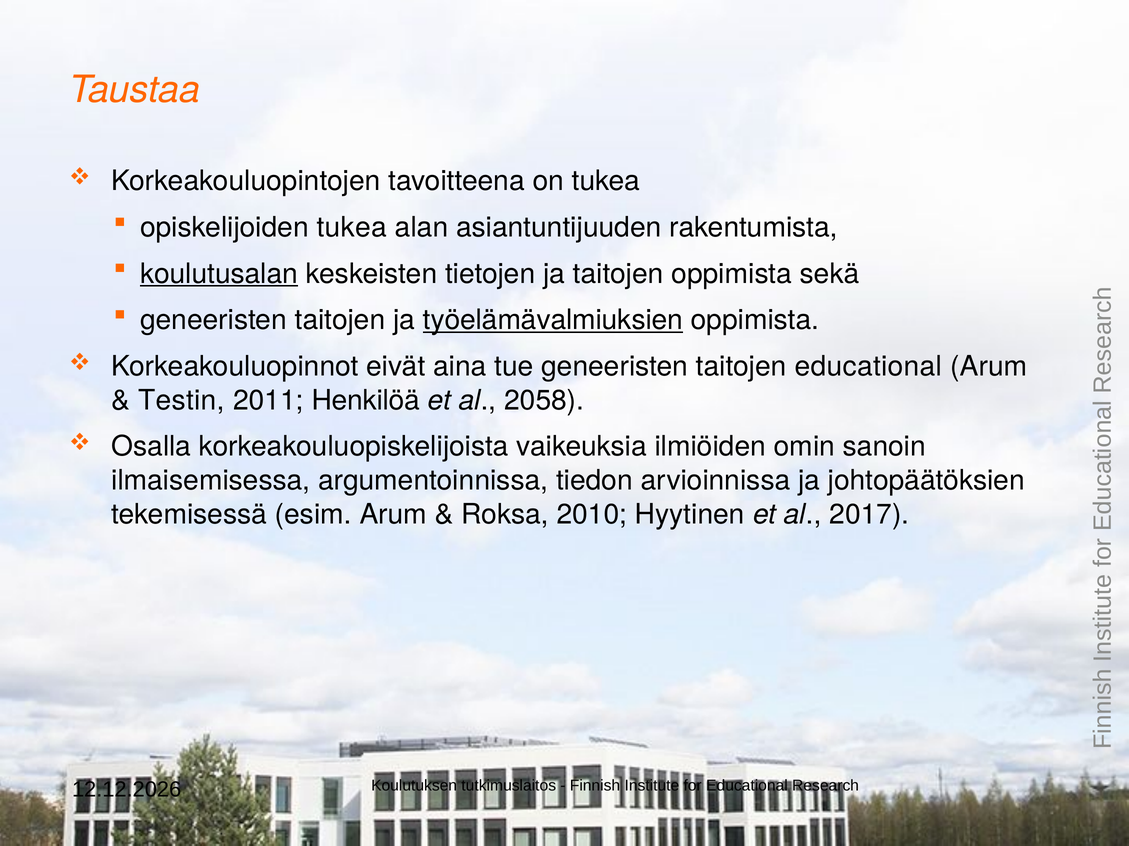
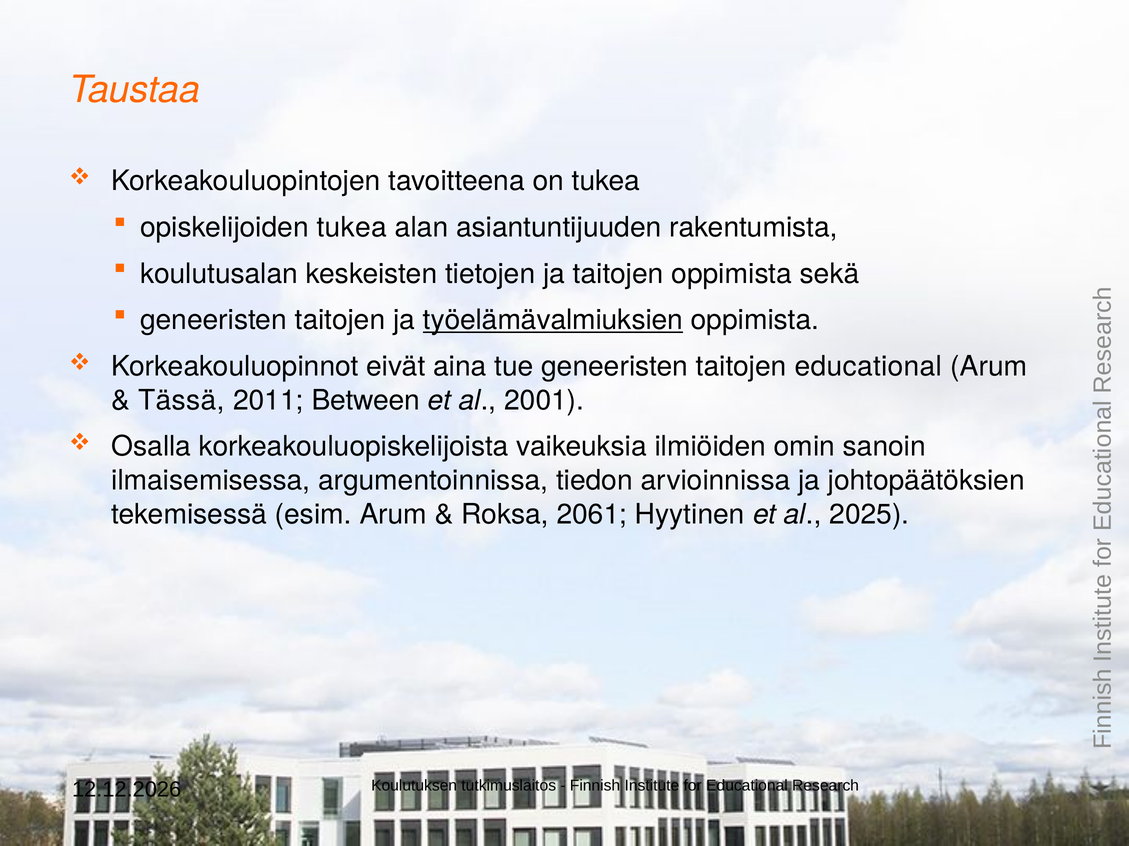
koulutusalan underline: present -> none (219, 274)
Testin: Testin -> Tässä (181, 401)
Henkilöä: Henkilöä -> Between (366, 401)
2058: 2058 -> 2001 (544, 401)
2010: 2010 -> 2061 (592, 515)
2017: 2017 -> 2025 (869, 515)
